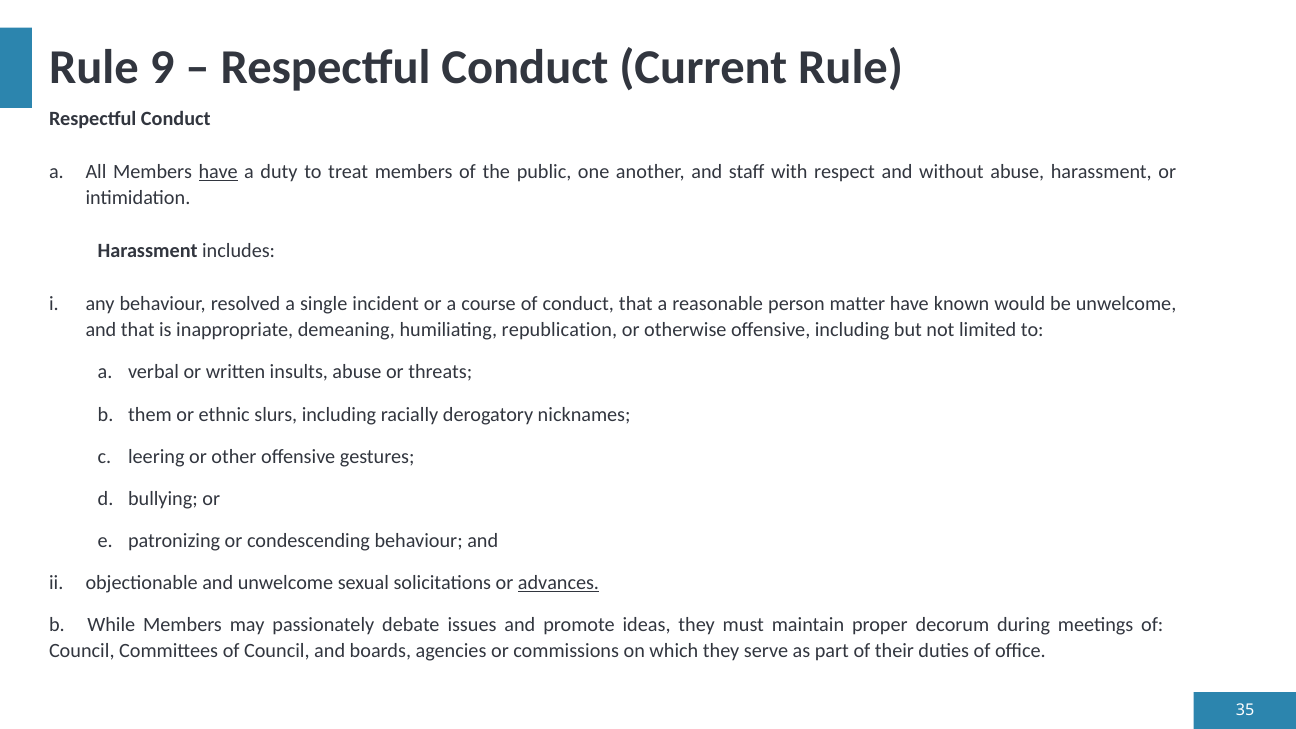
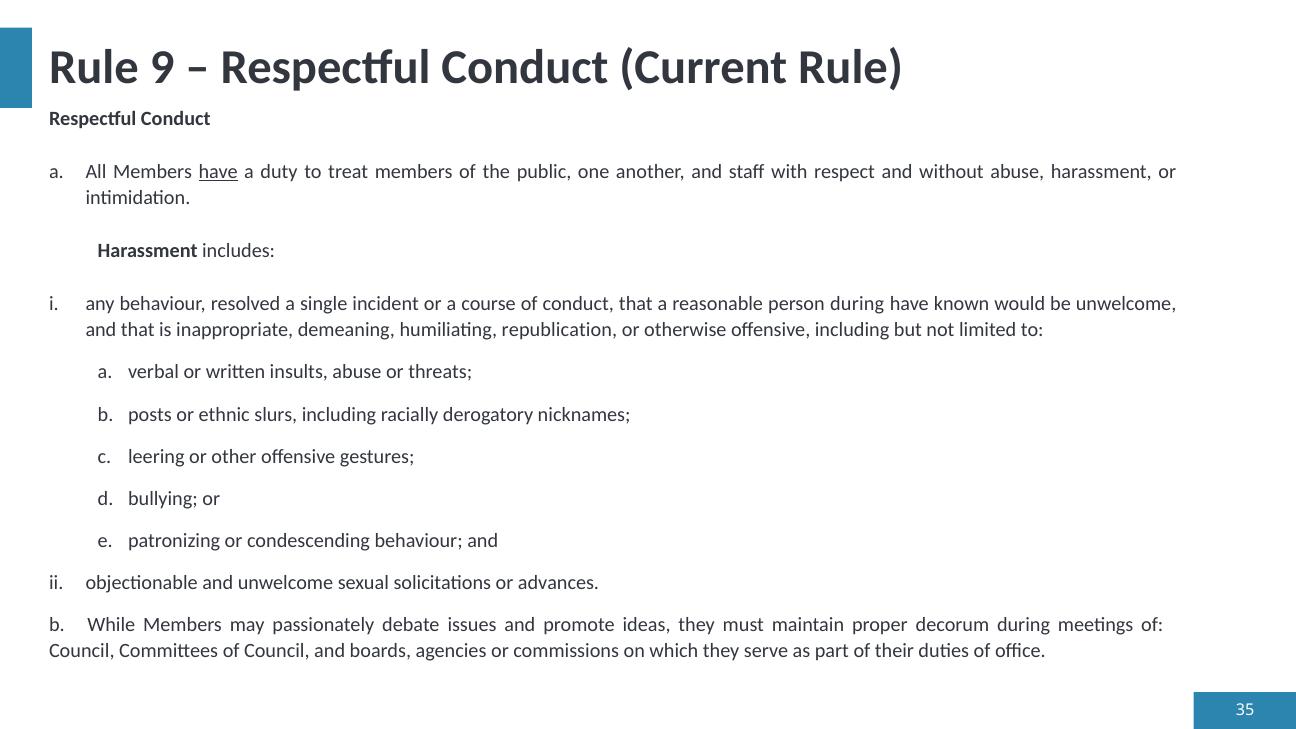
person matter: matter -> during (857, 304)
them: them -> posts (150, 414)
advances underline: present -> none (558, 583)
